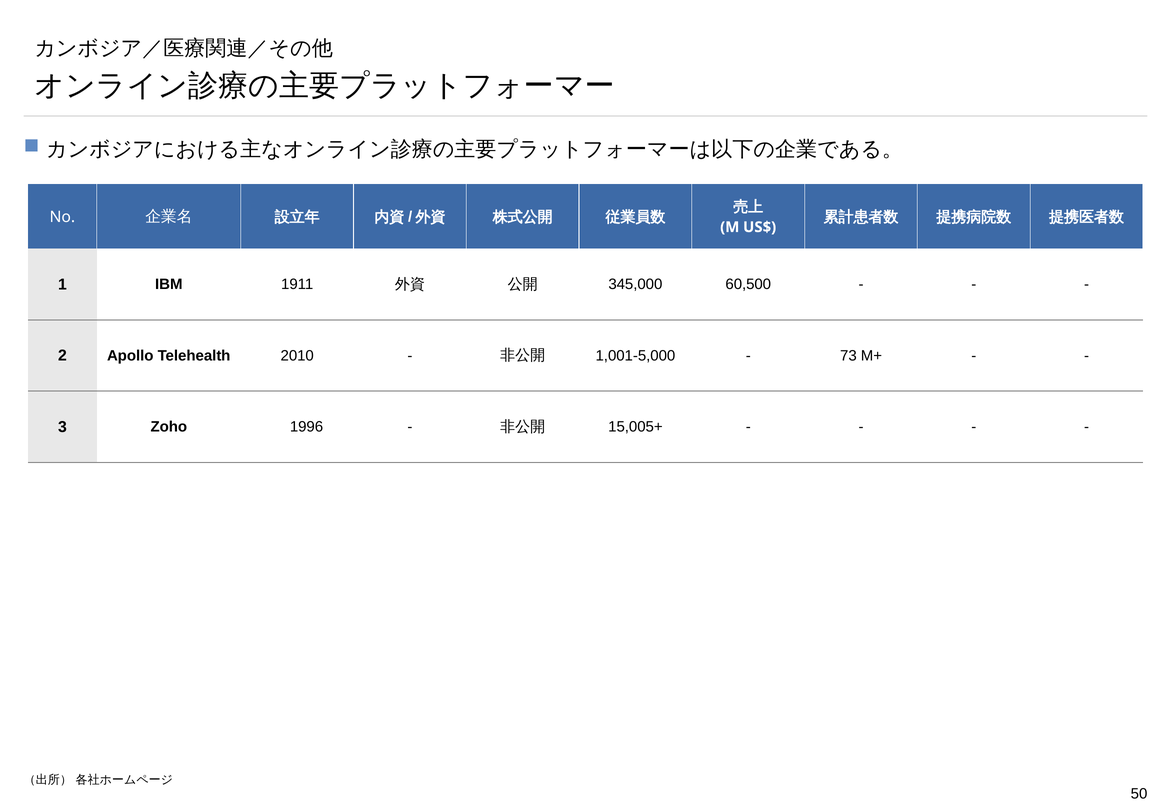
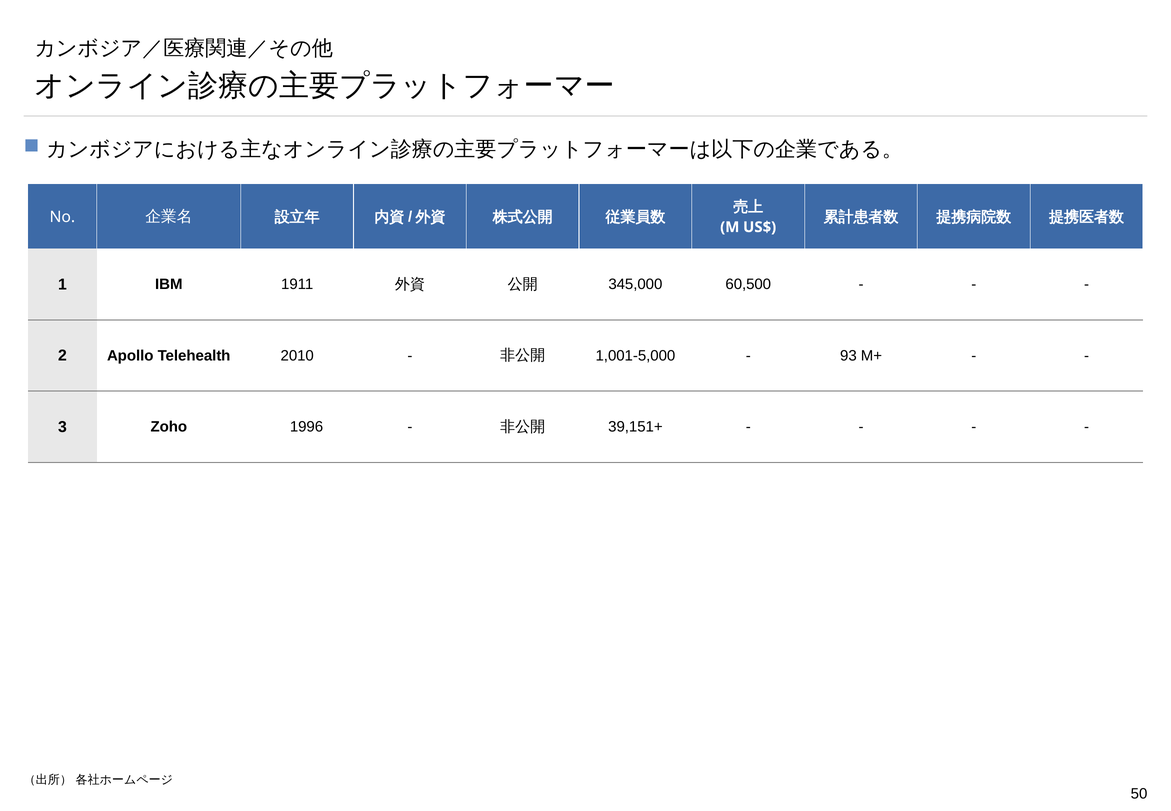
73: 73 -> 93 (848, 355)
15,005+: 15,005+ -> 39,151+ (635, 427)
